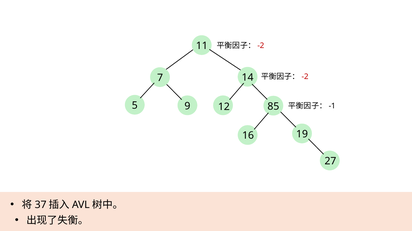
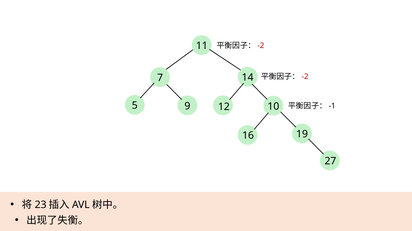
85: 85 -> 10 (273, 107)
37: 37 -> 23 (41, 205)
